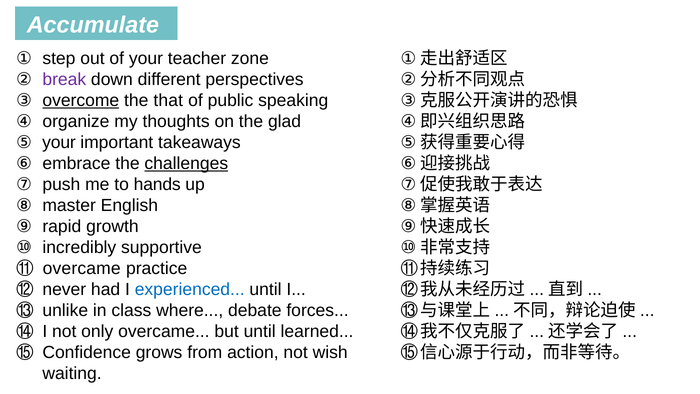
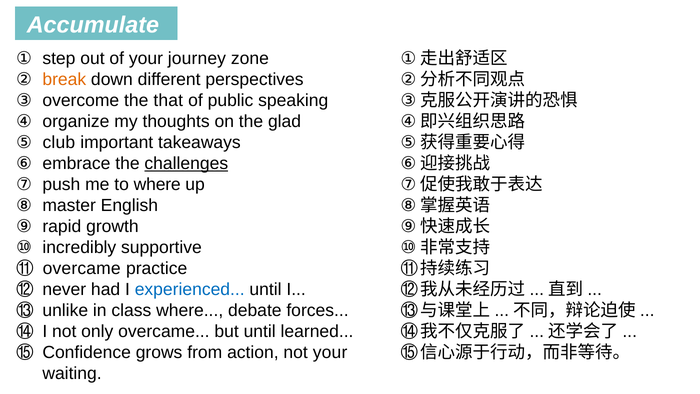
teacher: teacher -> journey (197, 58)
break colour: purple -> orange (64, 79)
overcome underline: present -> none (81, 100)
your: your -> club (59, 142)
to hands: hands -> where (157, 184)
not wish: wish -> your (330, 352)
